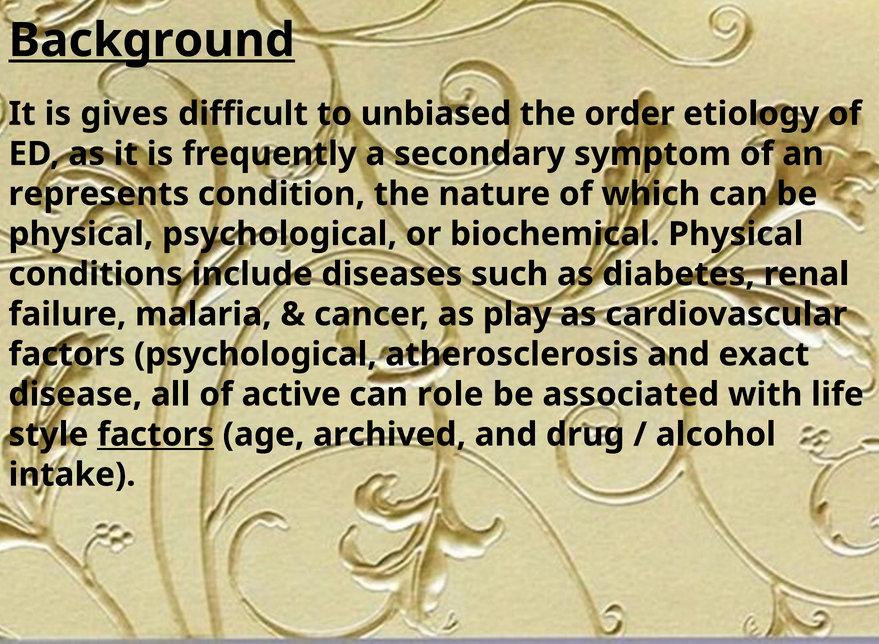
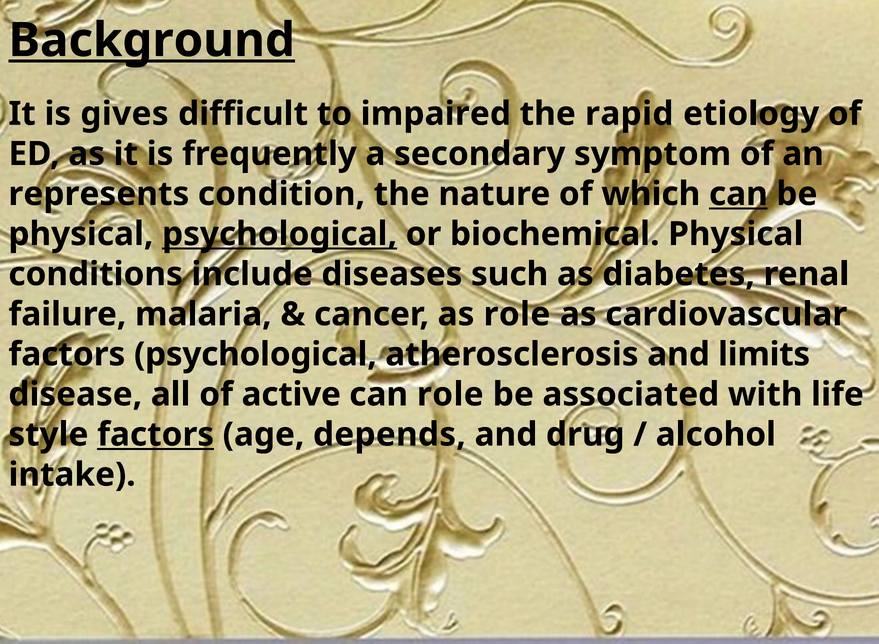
unbiased: unbiased -> impaired (436, 114)
order: order -> rapid (629, 114)
can underline: none -> present (738, 194)
psychological underline: none -> present (280, 234)
as play: play -> role (517, 314)
exact: exact -> limits (764, 354)
archived: archived -> depends (389, 434)
